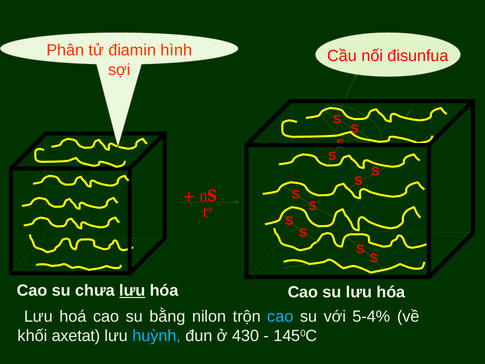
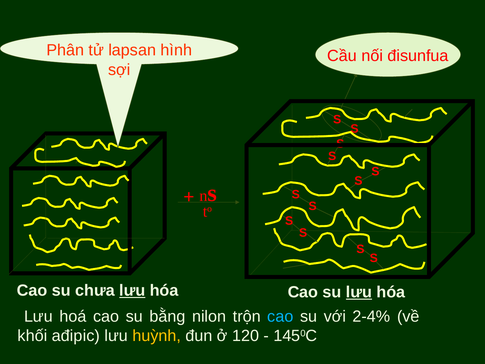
điamin: điamin -> lapsan (132, 50)
lưu underline: none -> present (359, 292)
5-4%: 5-4% -> 2-4% (371, 316)
axetat: axetat -> ađipic (76, 336)
huỳnh colour: light blue -> yellow (157, 336)
430: 430 -> 120 (246, 336)
